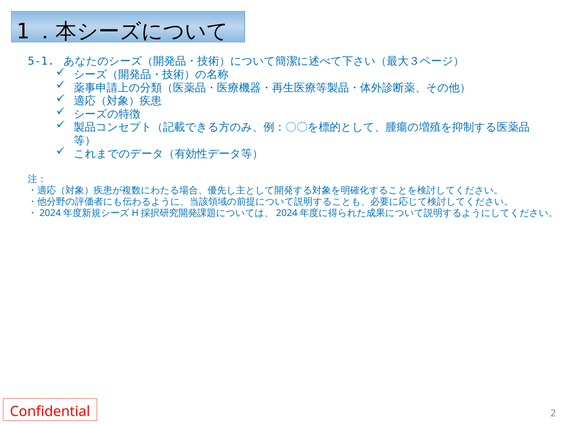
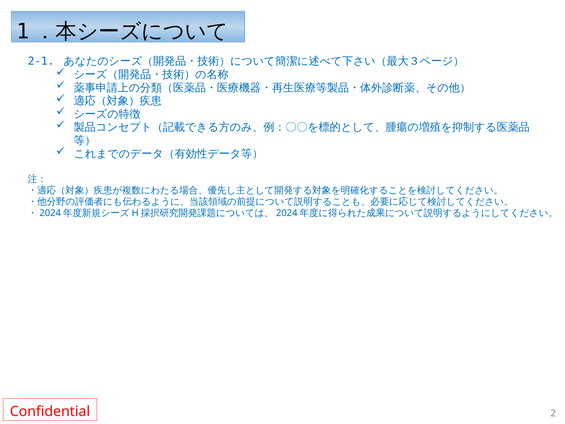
5-1: 5-1 -> 2-1 (41, 61)
